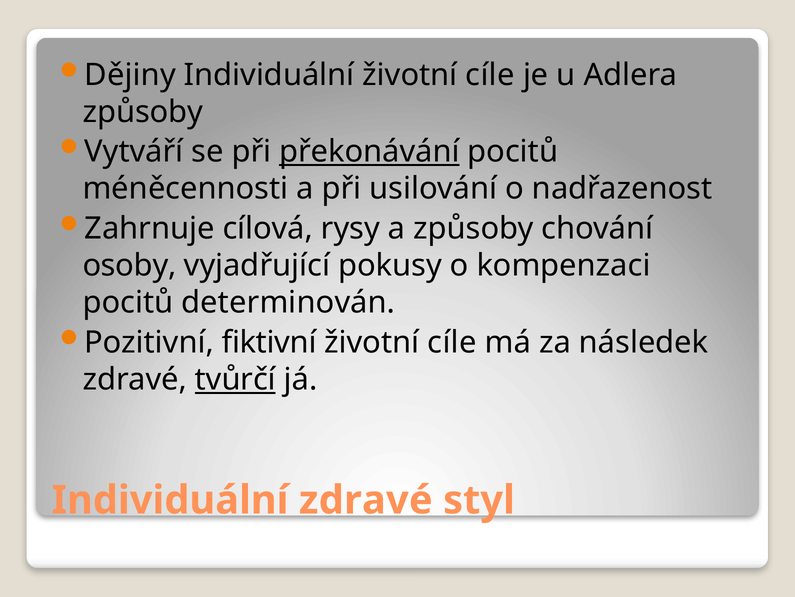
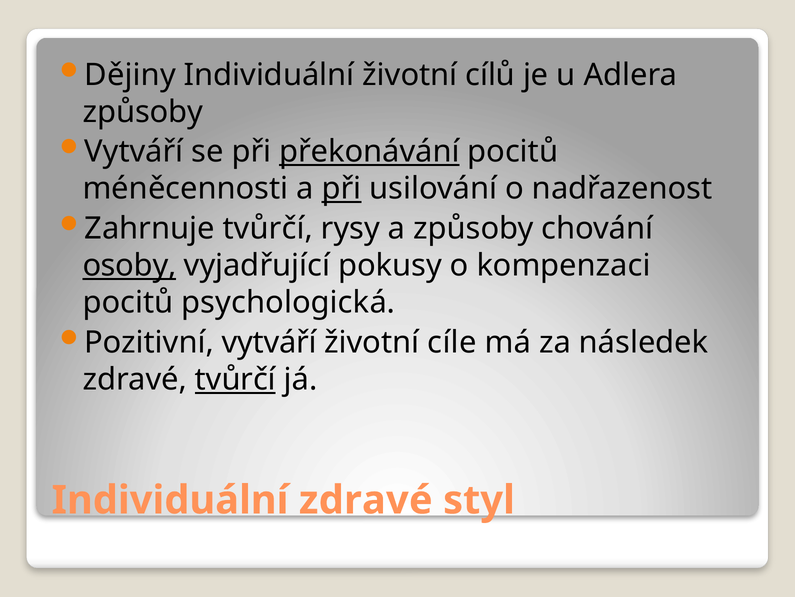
Individuální životní cíle: cíle -> cílů (490, 75)
při underline: none -> present (342, 189)
Zahrnuje cílová: cílová -> tvůrčí (268, 228)
osoby underline: none -> present (129, 265)
determinován: determinován -> psychologická (288, 302)
Pozitivní fiktivní: fiktivní -> vytváří (269, 342)
